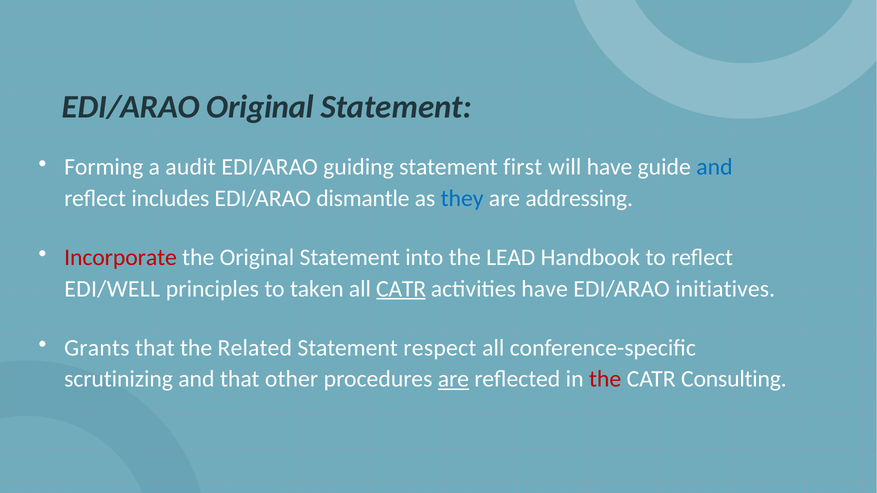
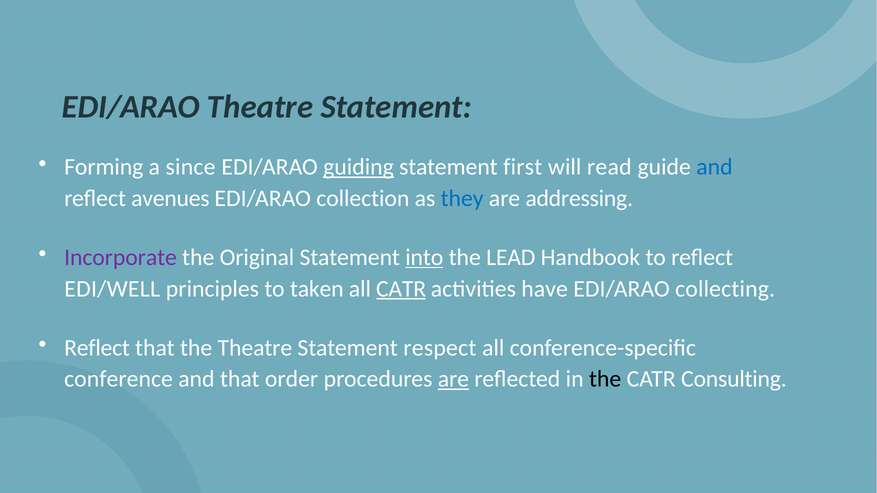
EDI/ARAO Original: Original -> Theatre (260, 107)
audit: audit -> since (191, 167)
guiding underline: none -> present (359, 167)
will have: have -> read (609, 167)
includes: includes -> avenues (170, 198)
dismantle: dismantle -> collection (363, 198)
Incorporate colour: red -> purple (120, 257)
into underline: none -> present (424, 257)
initiatives: initiatives -> collecting (725, 289)
Grants: Grants -> Reflect (97, 348)
the Related: Related -> Theatre (255, 348)
scrutinizing: scrutinizing -> conference (119, 379)
other: other -> order (292, 379)
the colour: red -> black (605, 379)
